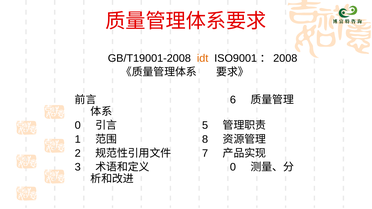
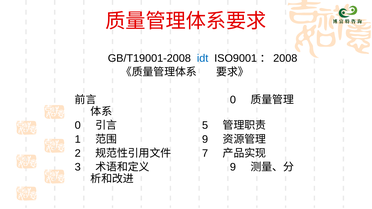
idt colour: orange -> blue (203, 58)
6: 6 -> 0 (233, 100)
8: 8 -> 9 (205, 139)
0: 0 -> 9 (233, 167)
